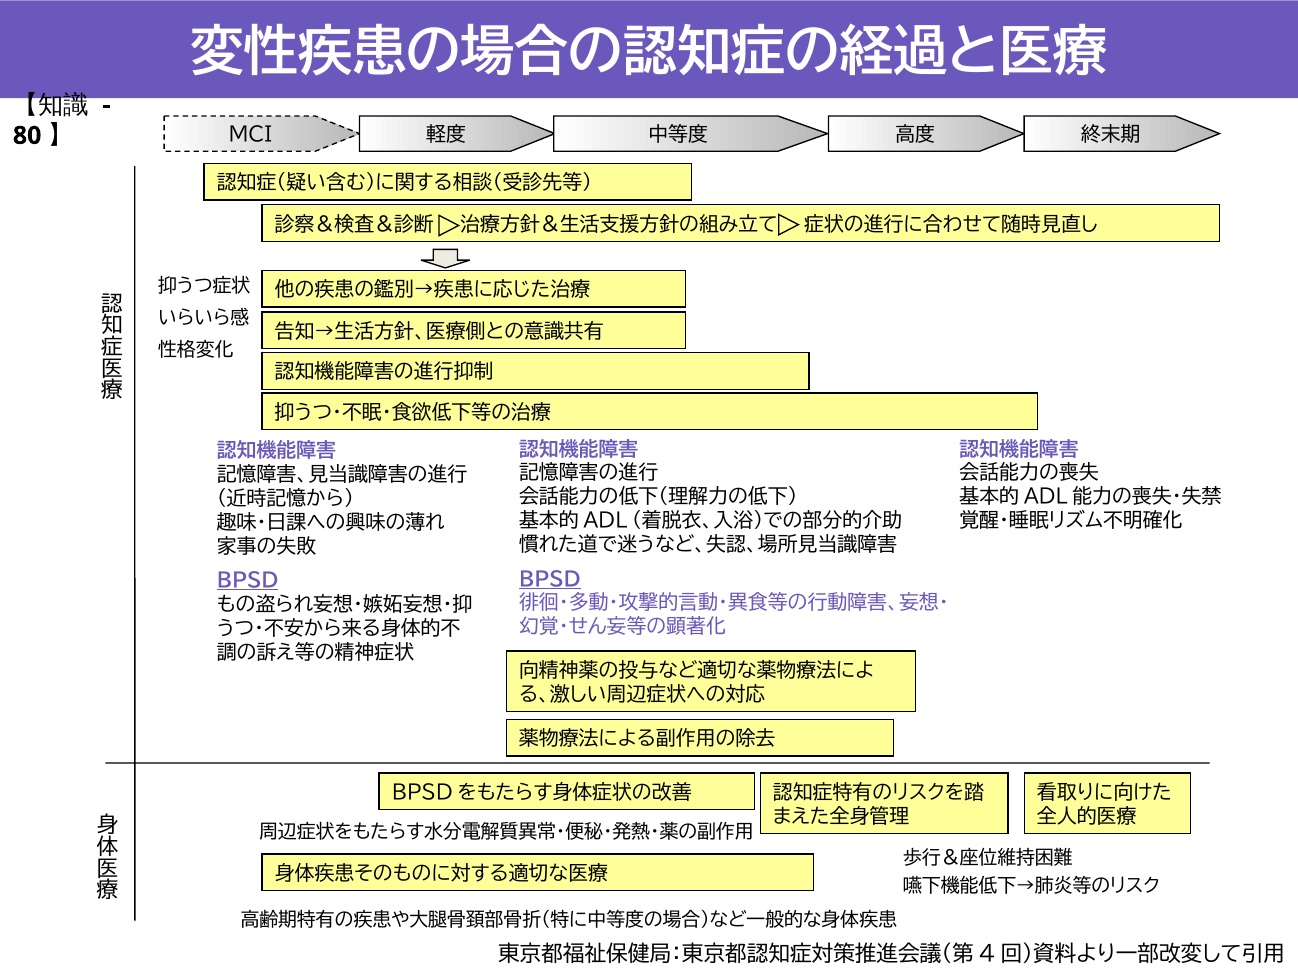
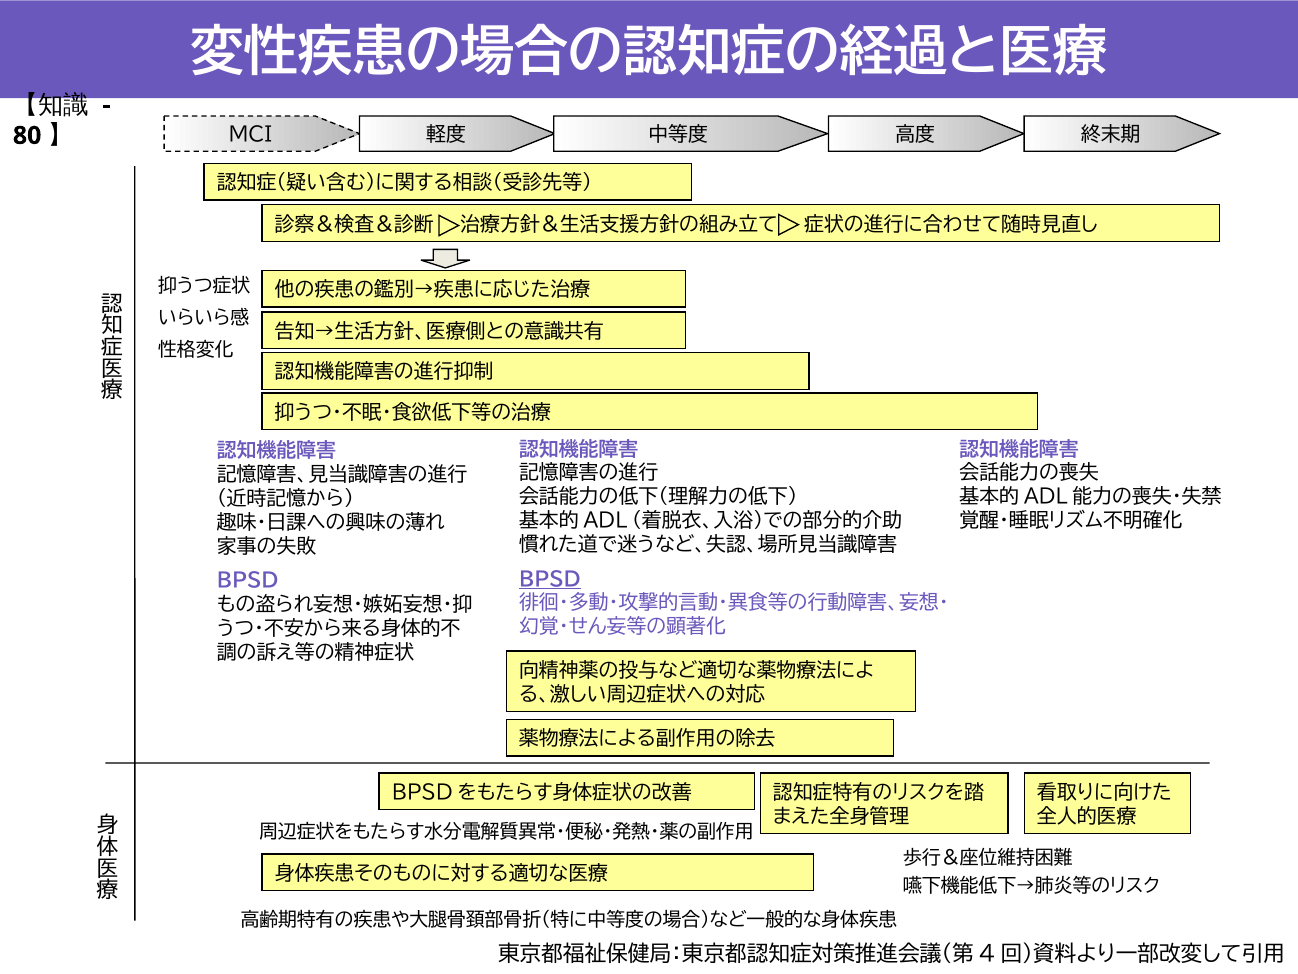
BPSD underline: present -> none (248, 581)
